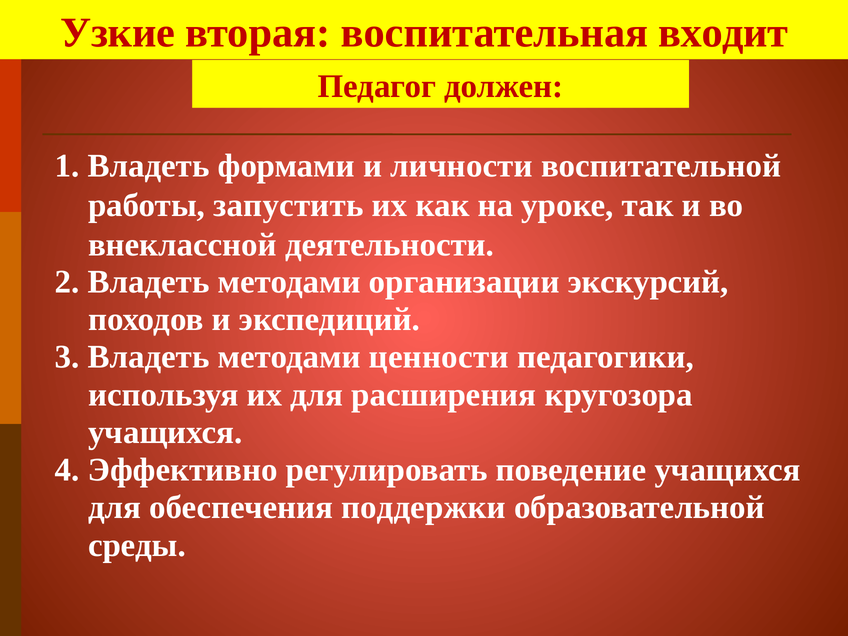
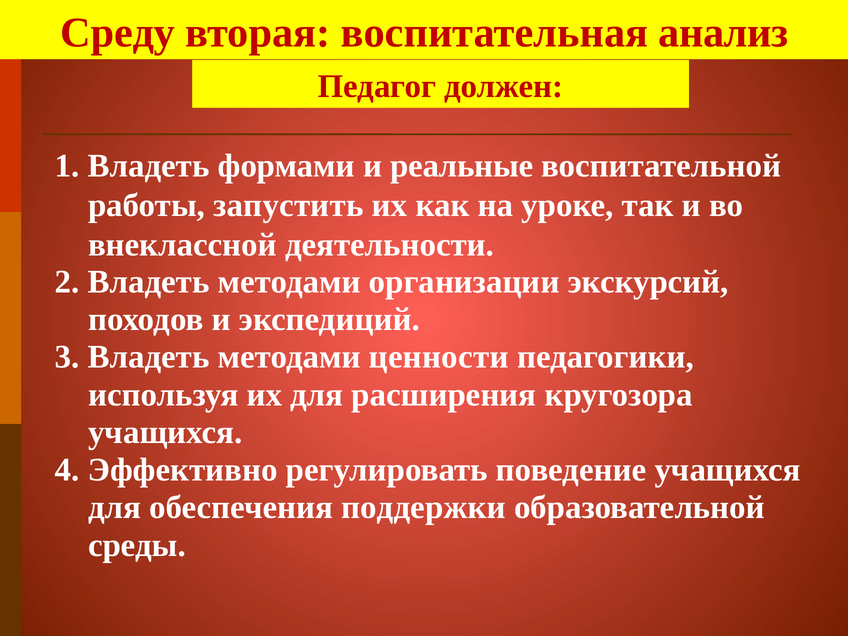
Узкие: Узкие -> Среду (118, 33)
входит: входит -> анализ (723, 33)
личности: личности -> реальные (462, 166)
